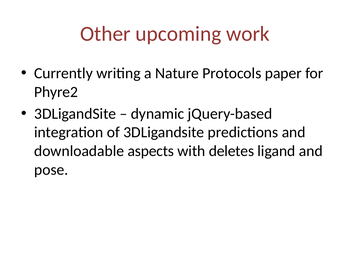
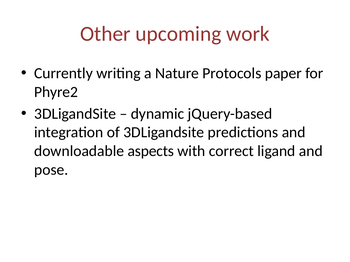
deletes: deletes -> correct (231, 151)
